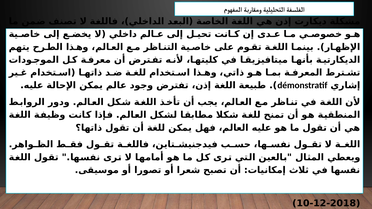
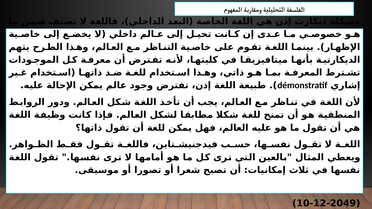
10-12-2018: 10-12-2018 -> 10-12-2049 (326, 204)
